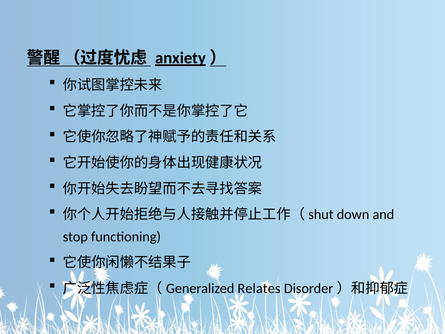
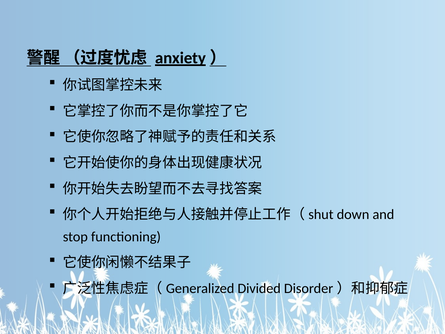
Relates: Relates -> Divided (259, 288)
